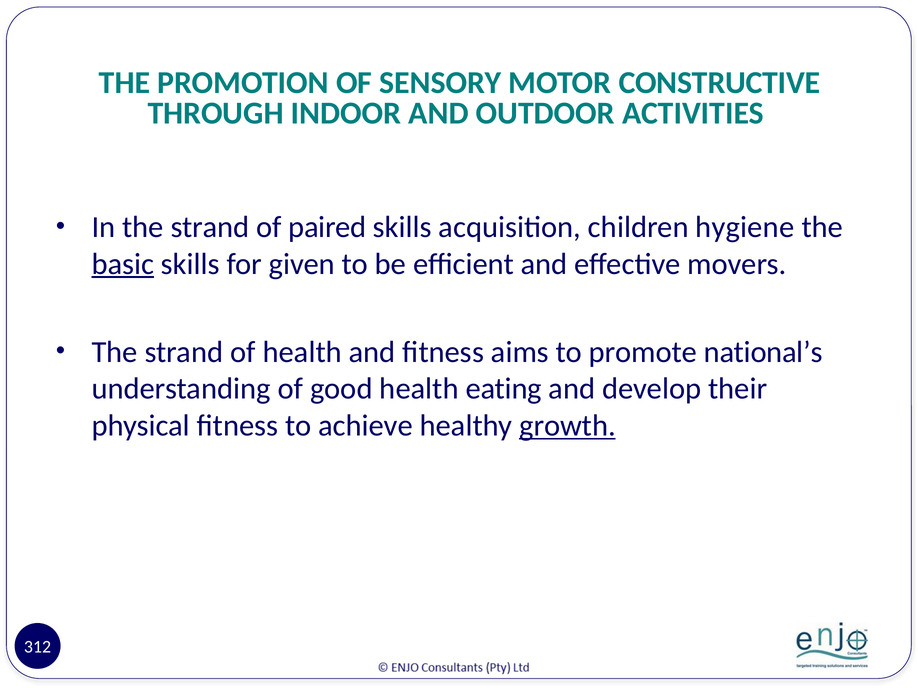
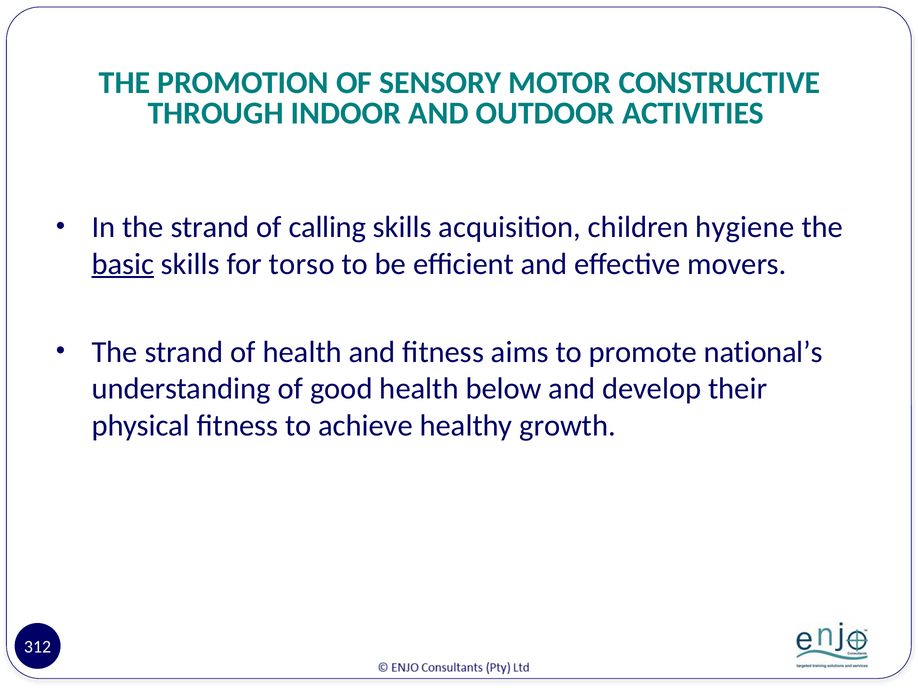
paired: paired -> calling (327, 227)
given: given -> torso (302, 264)
eating: eating -> below (504, 389)
growth underline: present -> none (567, 426)
